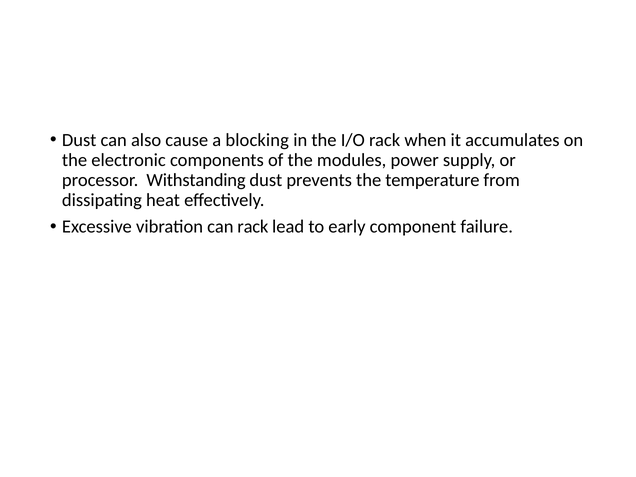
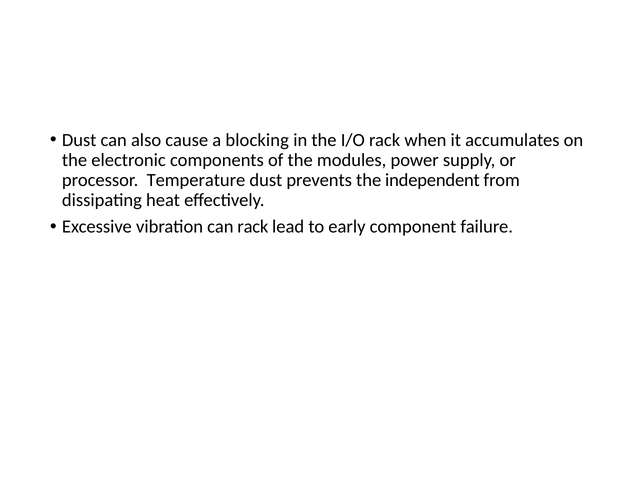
Withstanding: Withstanding -> Temperature (196, 180)
temperature: temperature -> independent (432, 180)
